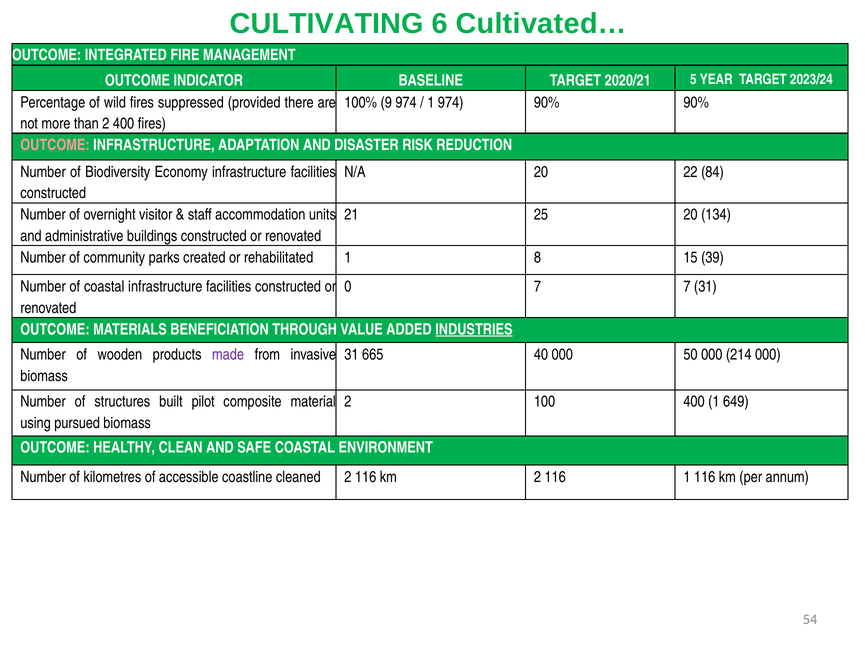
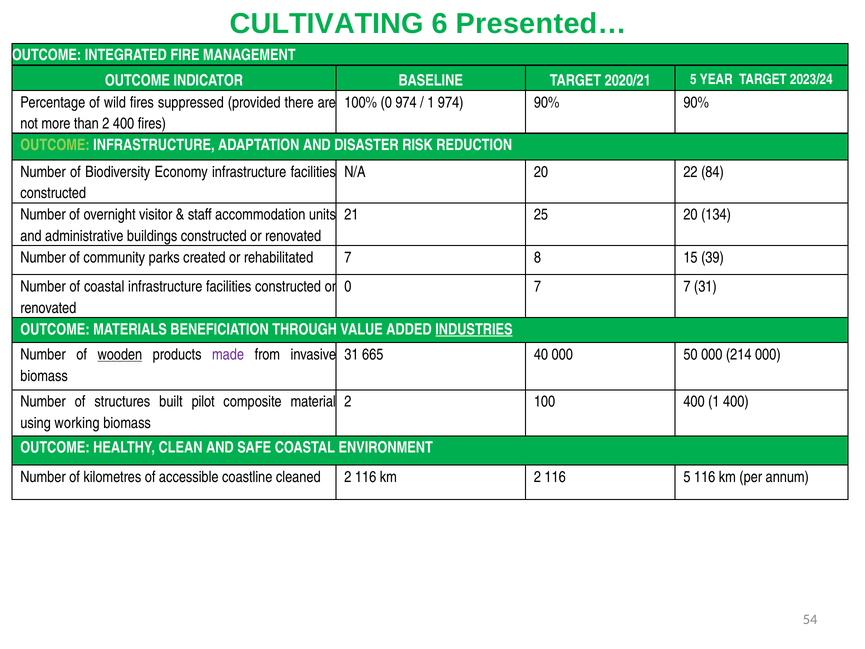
Cultivated…: Cultivated… -> Presented… (541, 24)
100% 9: 9 -> 0 (386, 102)
OUTCOME colour: pink -> light green (55, 145)
rehabilitated 1: 1 -> 7 (348, 257)
wooden underline: none -> present (120, 354)
1 649: 649 -> 400 (736, 402)
pursued: pursued -> working (77, 423)
116 1: 1 -> 5 (687, 477)
